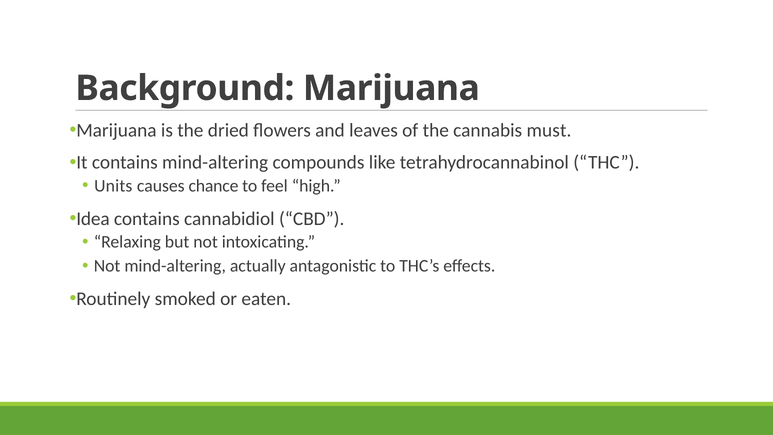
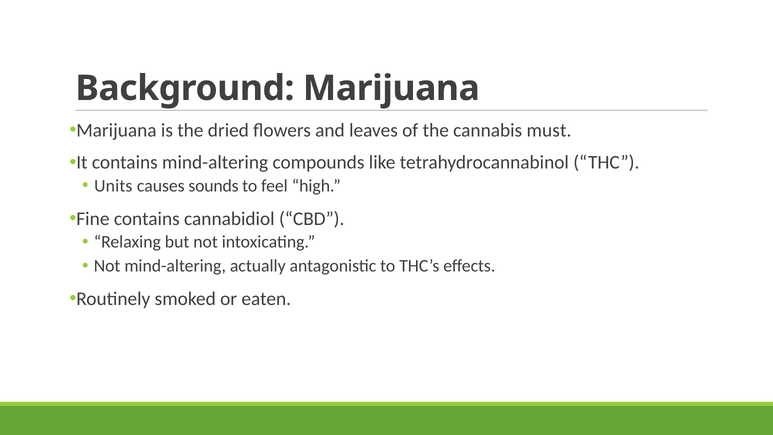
chance: chance -> sounds (213, 186)
Idea: Idea -> Fine (93, 219)
